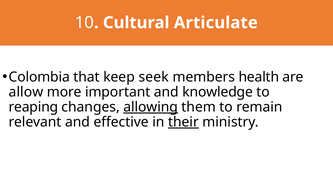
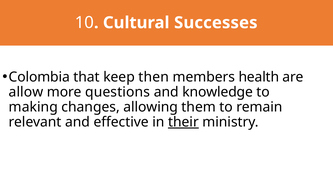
Articulate: Articulate -> Successes (216, 23)
seek: seek -> then (154, 77)
important: important -> questions (118, 92)
reaping: reaping -> making (33, 107)
allowing underline: present -> none (151, 107)
